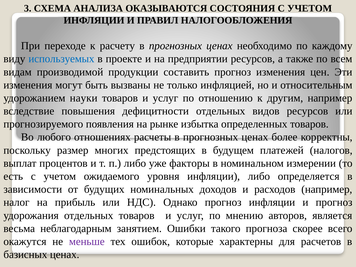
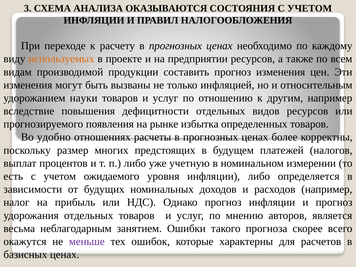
используемых colour: blue -> orange (61, 59)
любого: любого -> удобно (54, 137)
факторы: факторы -> учетную (190, 163)
